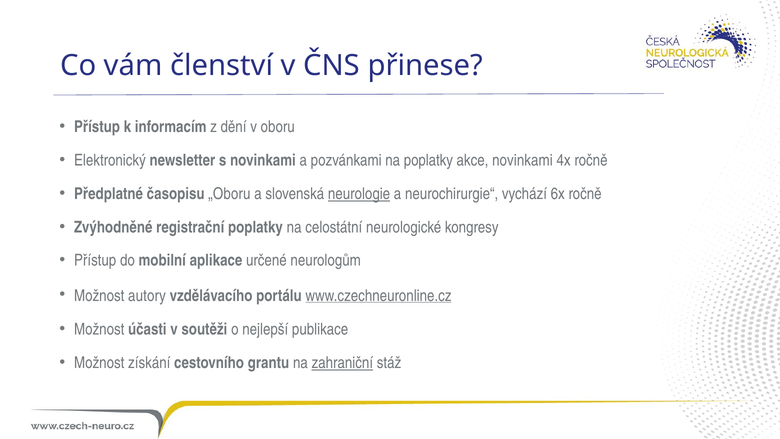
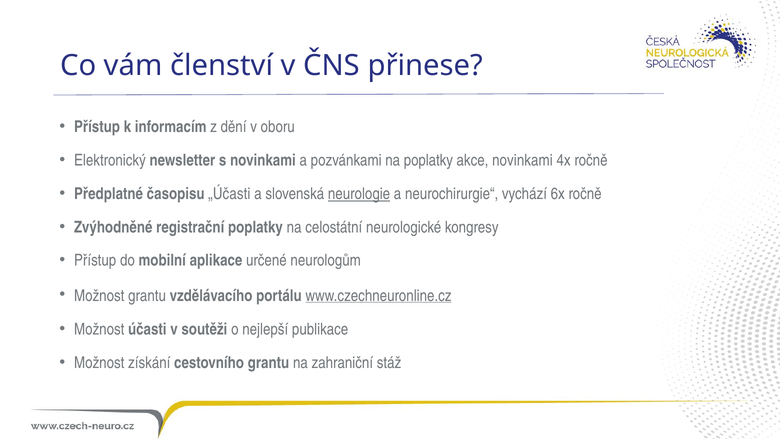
„Oboru: „Oboru -> „Účasti (229, 194)
Možnost autory: autory -> grantu (147, 296)
zahraniční underline: present -> none (342, 363)
